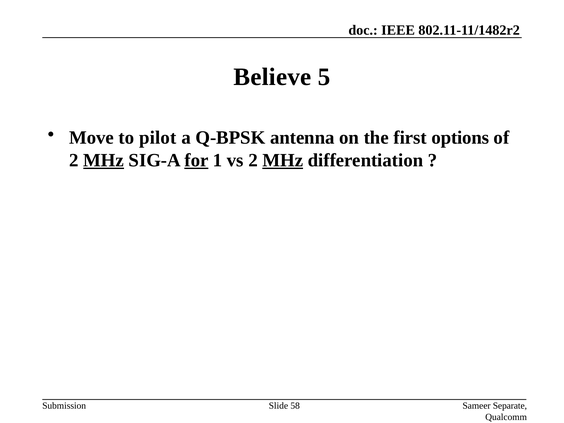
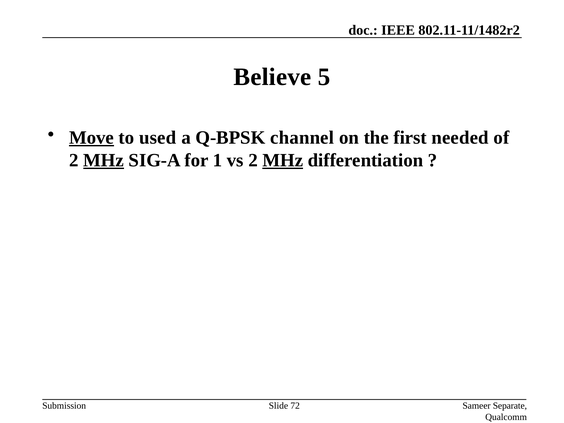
Move underline: none -> present (92, 138)
pilot: pilot -> used (158, 138)
antenna: antenna -> channel (302, 138)
options: options -> needed (460, 138)
for underline: present -> none (196, 160)
58: 58 -> 72 (295, 406)
